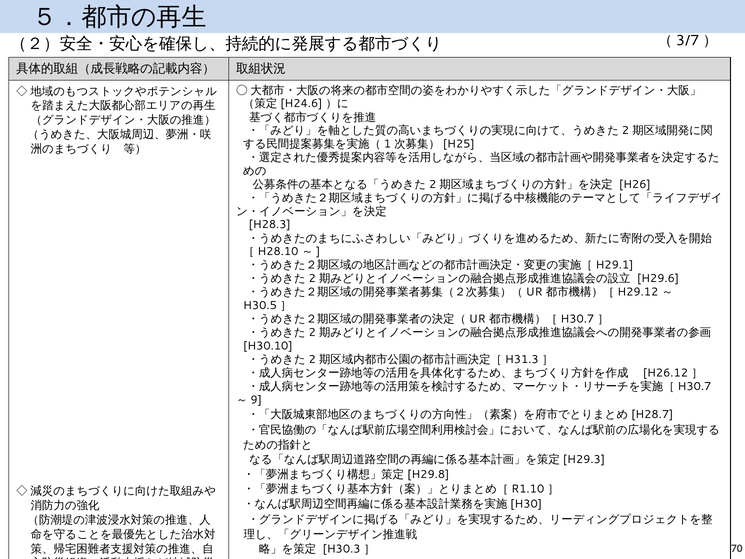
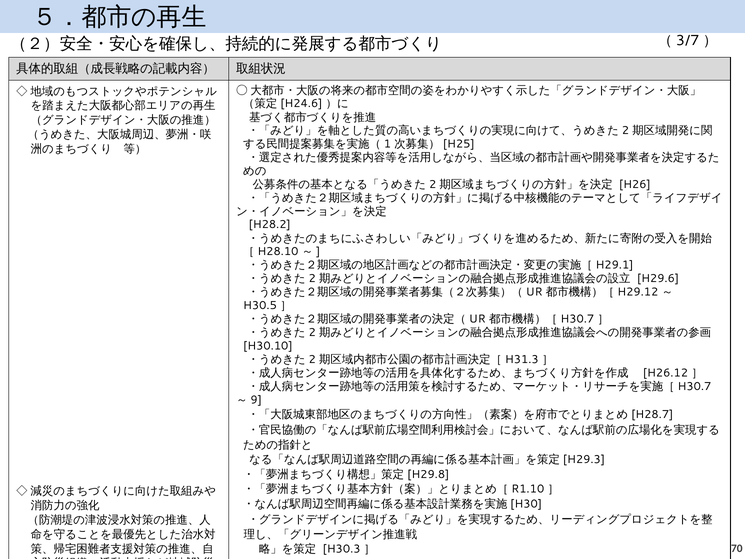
H28.3: H28.3 -> H28.2 (270, 225)
